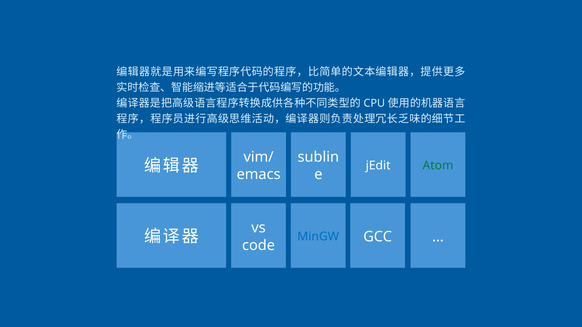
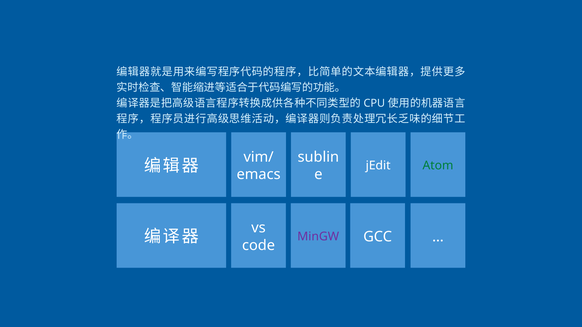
MinGW colour: blue -> purple (318, 237)
